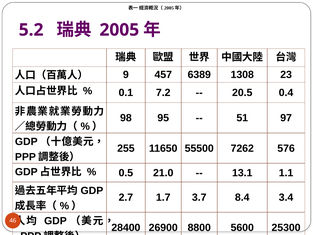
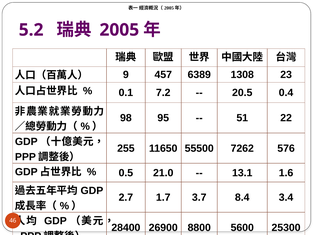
97: 97 -> 22 (286, 118)
1.1: 1.1 -> 1.6 (286, 173)
